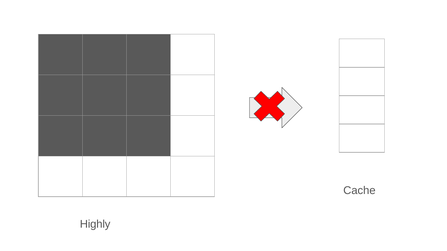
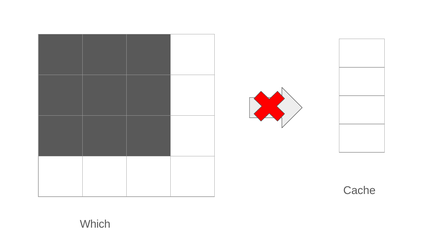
Highly: Highly -> Which (95, 225)
